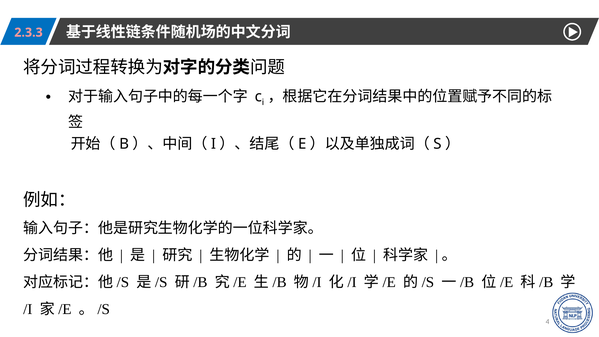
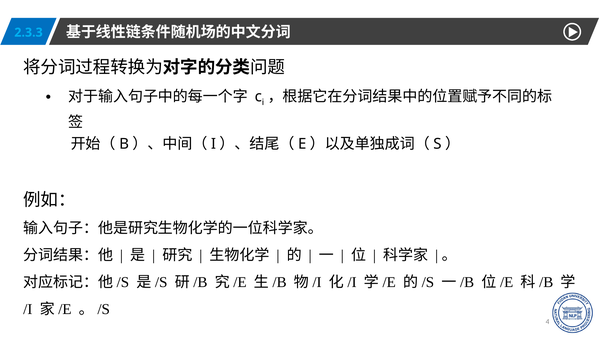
2.3.3 colour: pink -> light blue (29, 32)
